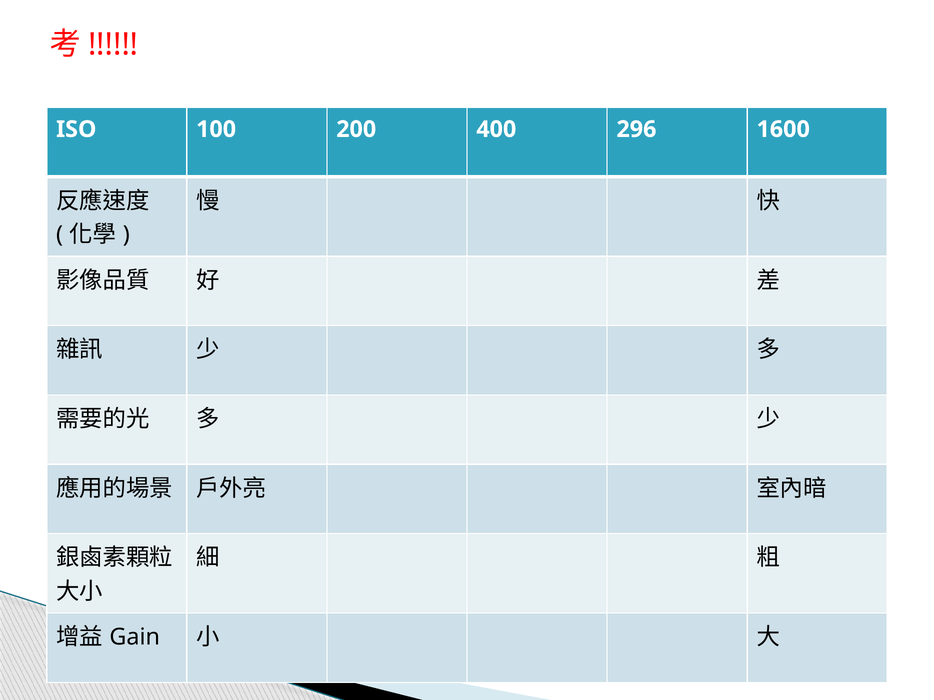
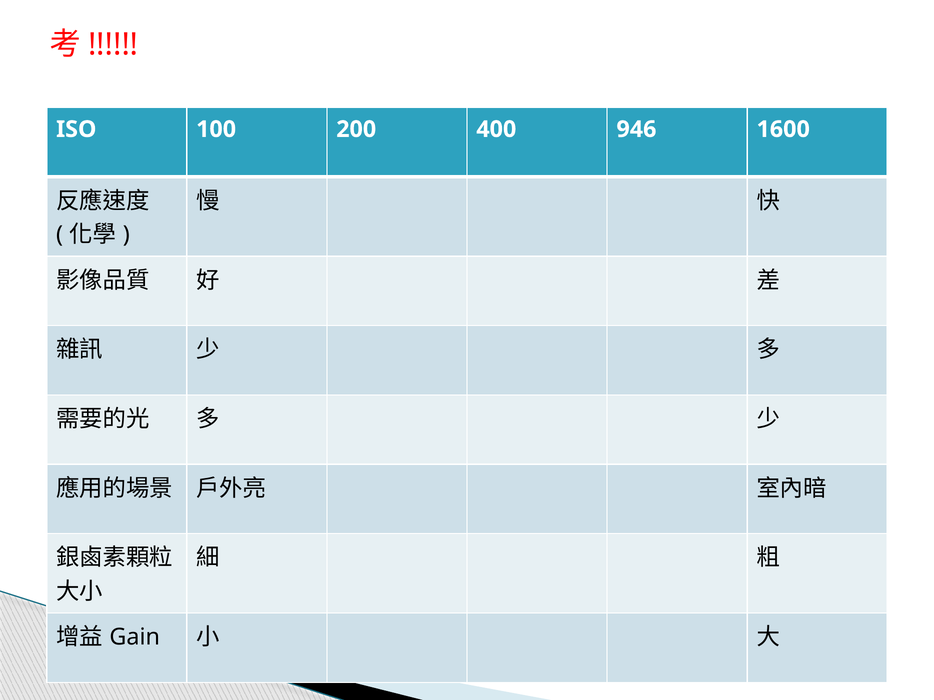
296: 296 -> 946 (636, 129)
